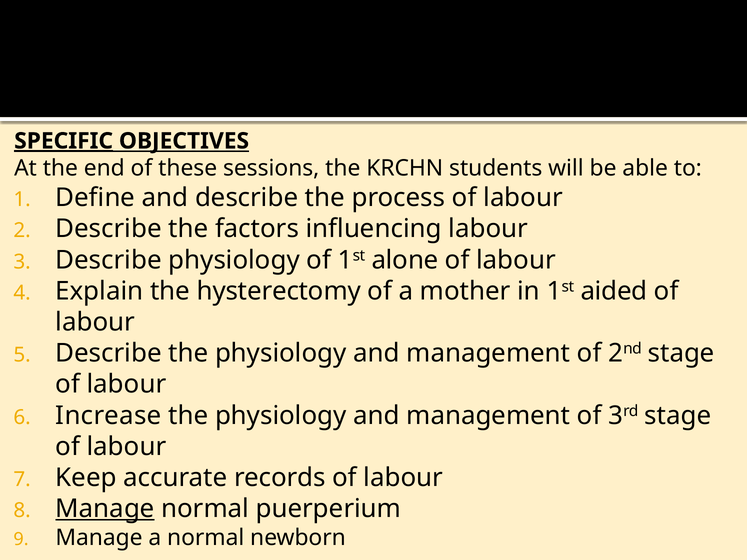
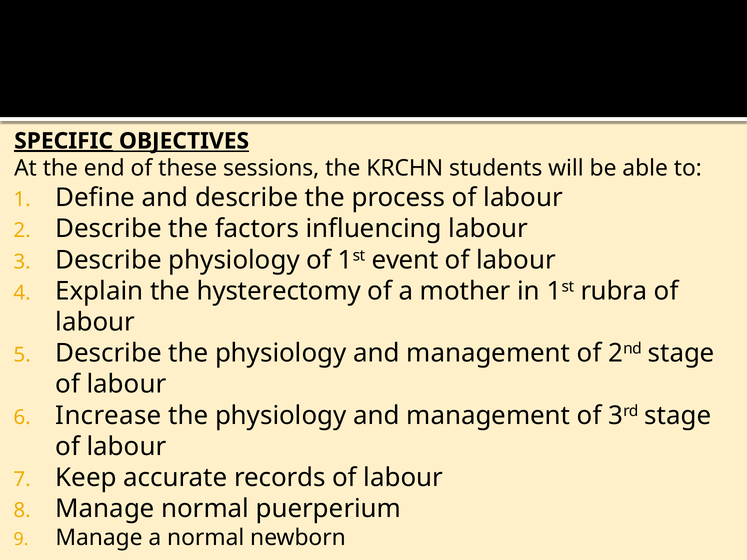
alone: alone -> event (405, 260)
aided: aided -> rubra (614, 291)
Manage underline: present -> none (105, 509)
